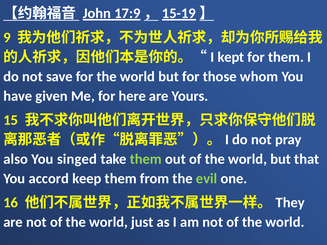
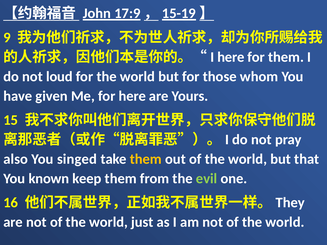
kept: kept -> here (231, 57)
save: save -> loud (59, 77)
them colour: light green -> yellow (146, 159)
accord: accord -> known (49, 179)
